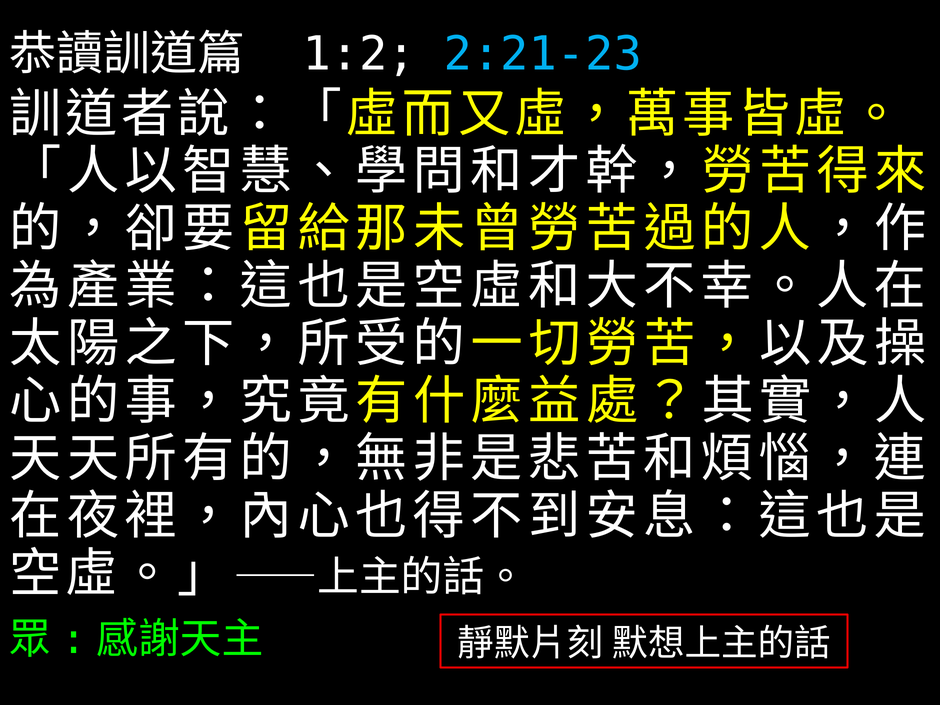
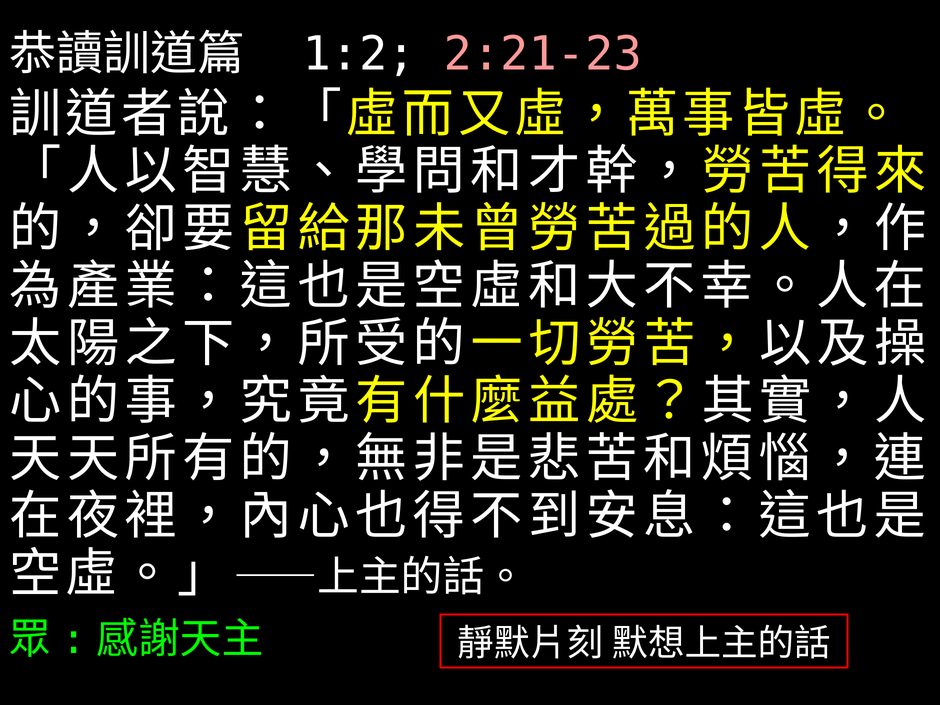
2:21-23 colour: light blue -> pink (543, 54)
